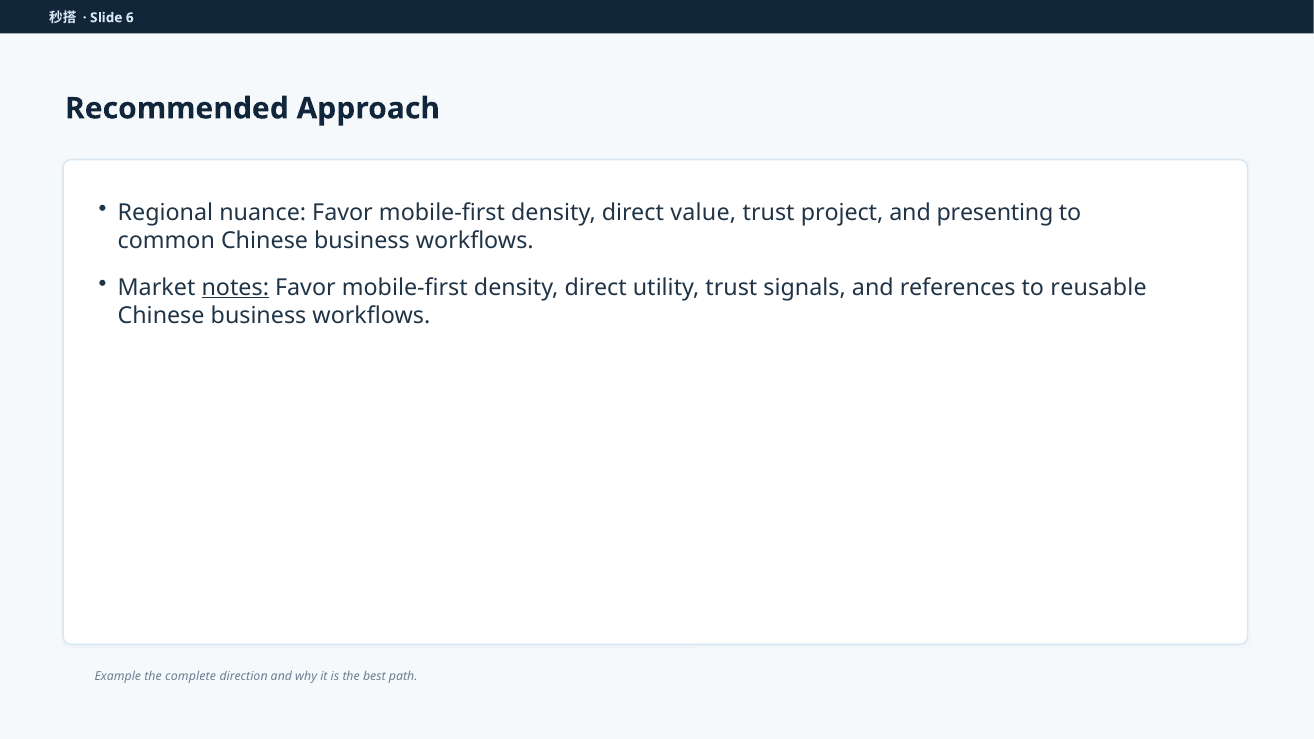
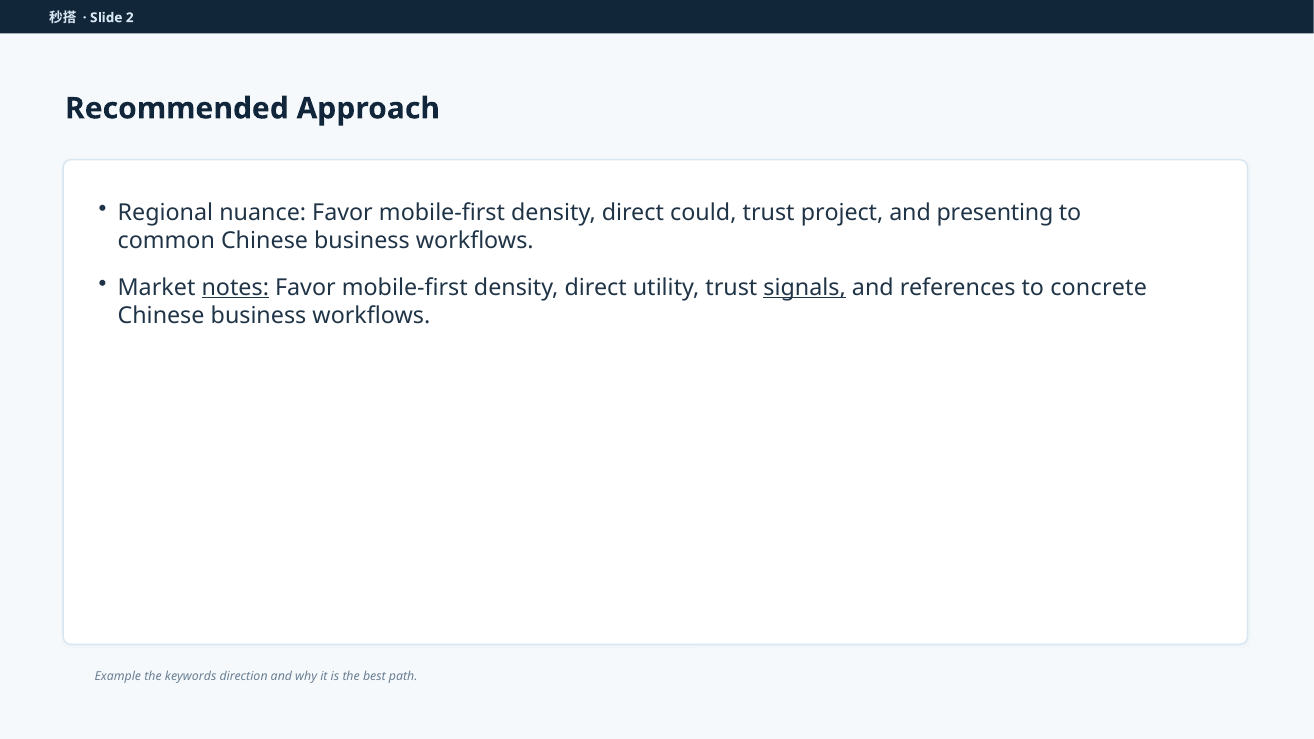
6: 6 -> 2 (130, 18)
value: value -> could (703, 213)
signals underline: none -> present (805, 288)
reusable: reusable -> concrete (1099, 288)
complete: complete -> keywords (191, 677)
